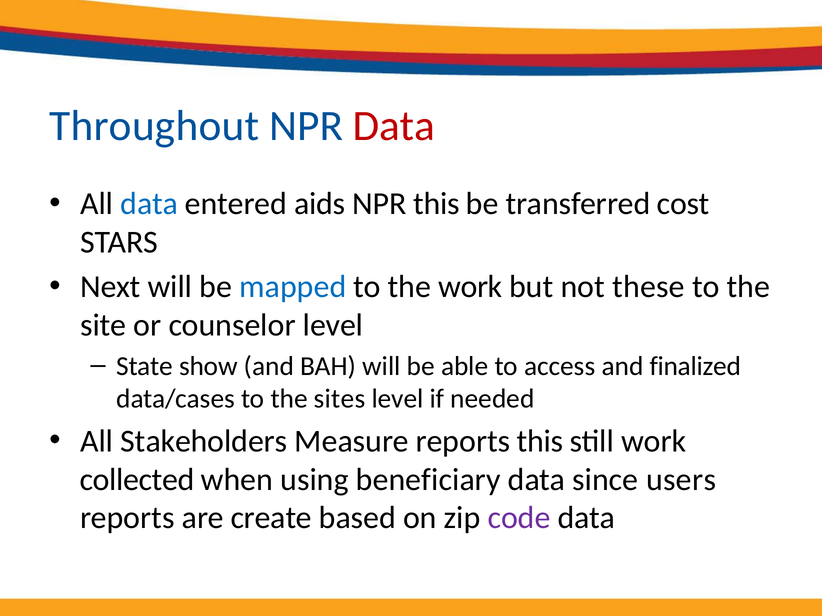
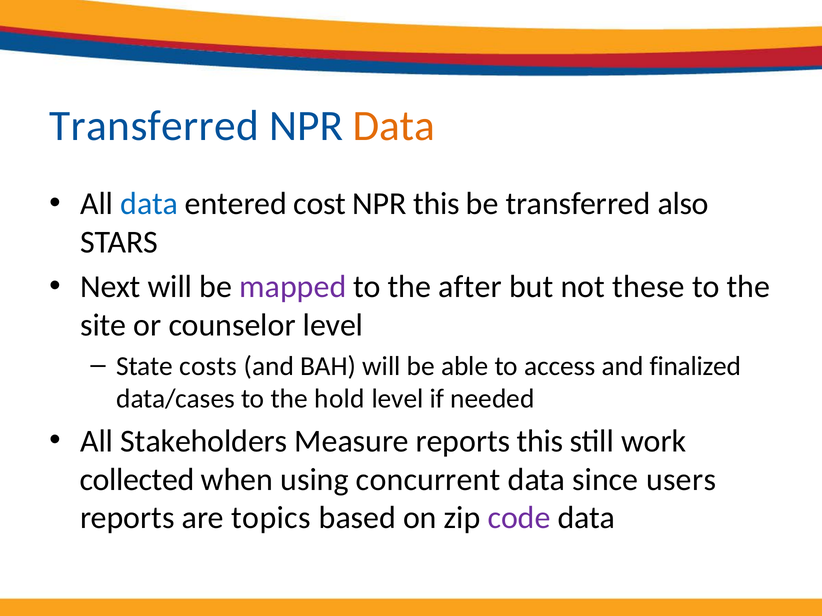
Throughout: Throughout -> Transferred (154, 126)
Data colour: red -> orange (394, 126)
aids: aids -> cost (320, 204)
cost: cost -> also (683, 204)
mapped colour: blue -> purple (293, 287)
the work: work -> after (470, 287)
show: show -> costs (208, 366)
sites: sites -> hold (340, 399)
beneficiary: beneficiary -> concurrent (428, 480)
create: create -> topics (271, 518)
